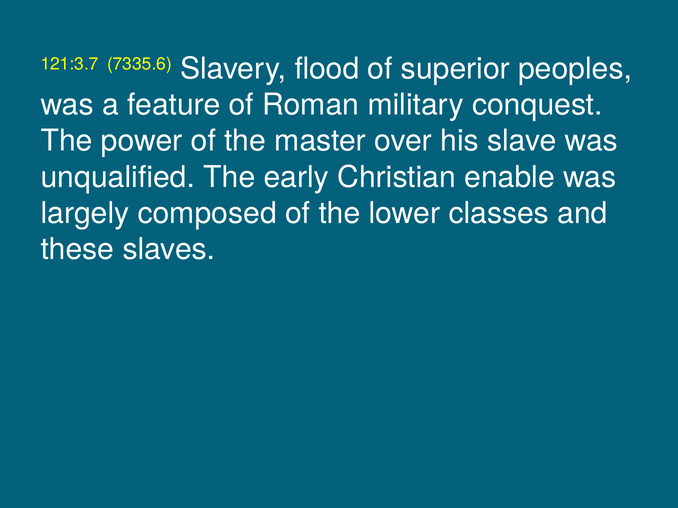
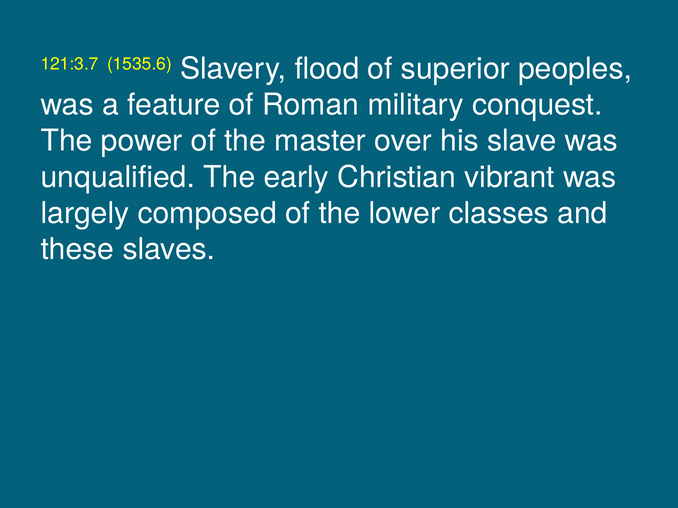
7335.6: 7335.6 -> 1535.6 (139, 64)
enable: enable -> vibrant (510, 177)
